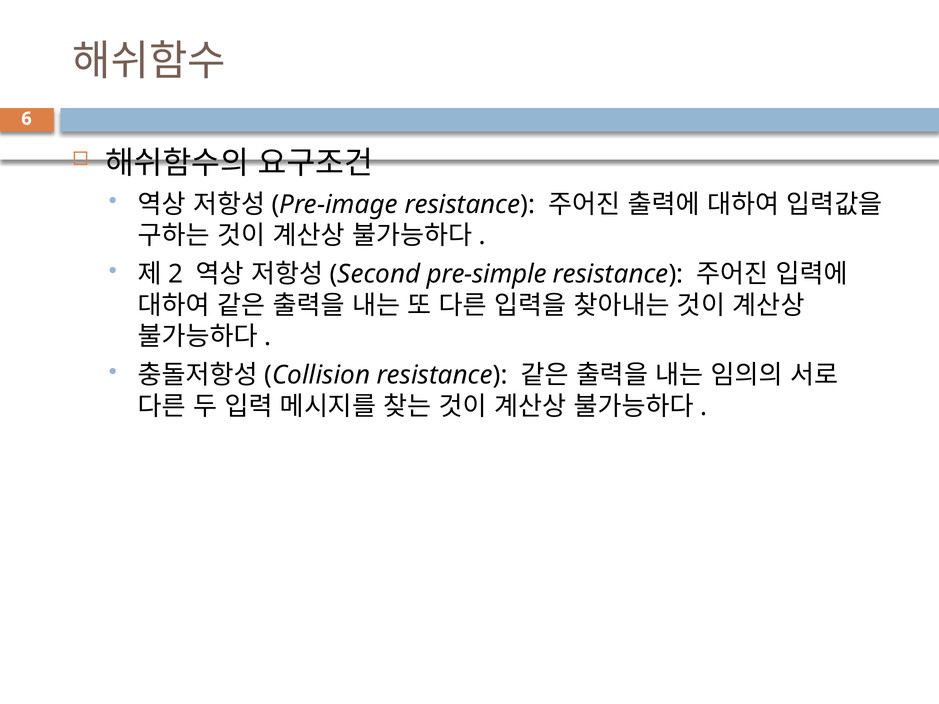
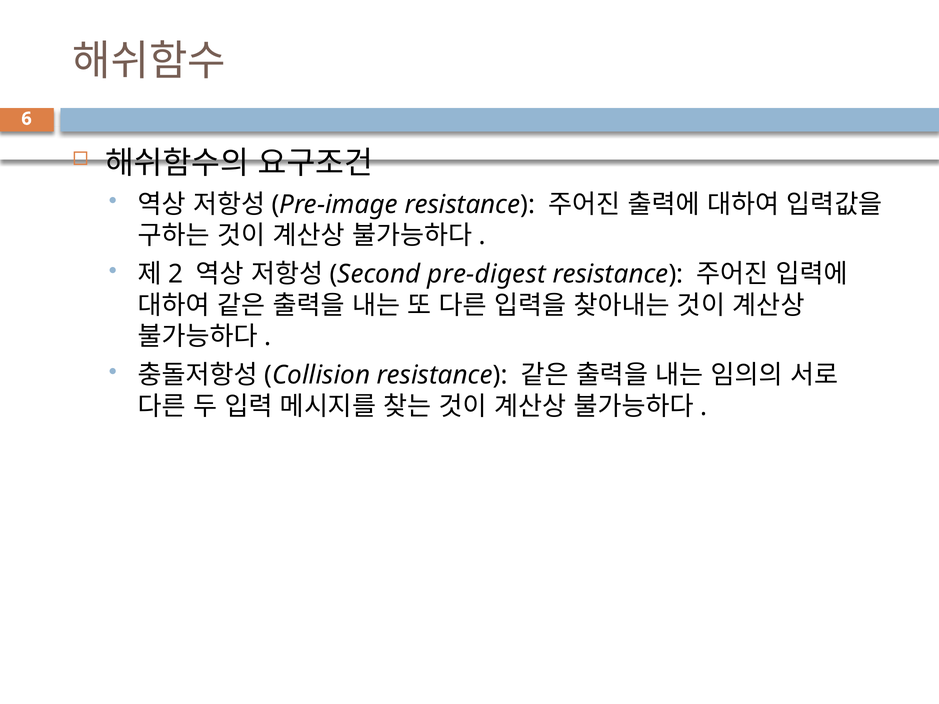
pre-simple: pre-simple -> pre-digest (486, 274)
